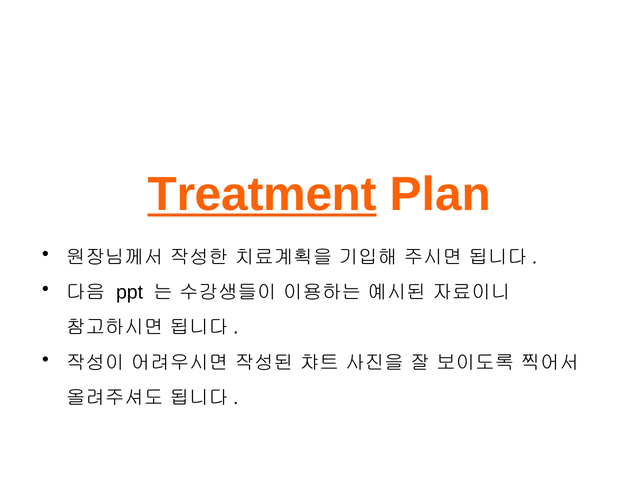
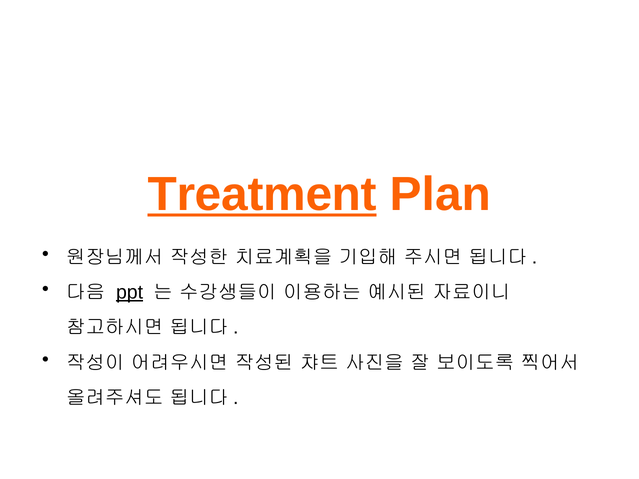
ppt underline: none -> present (130, 293)
